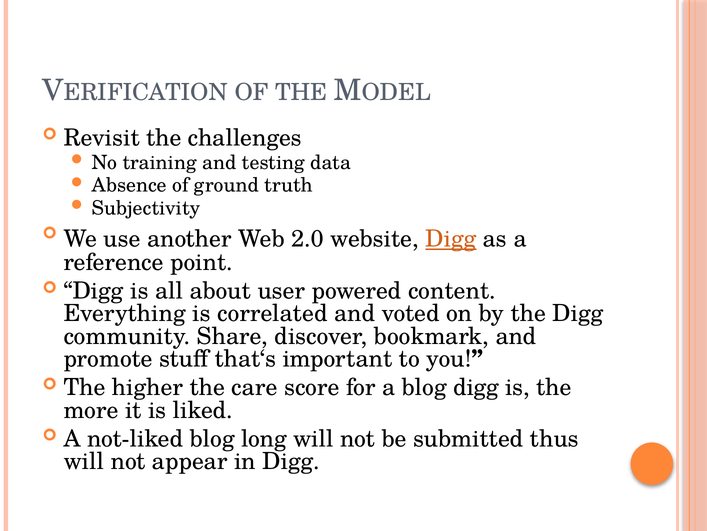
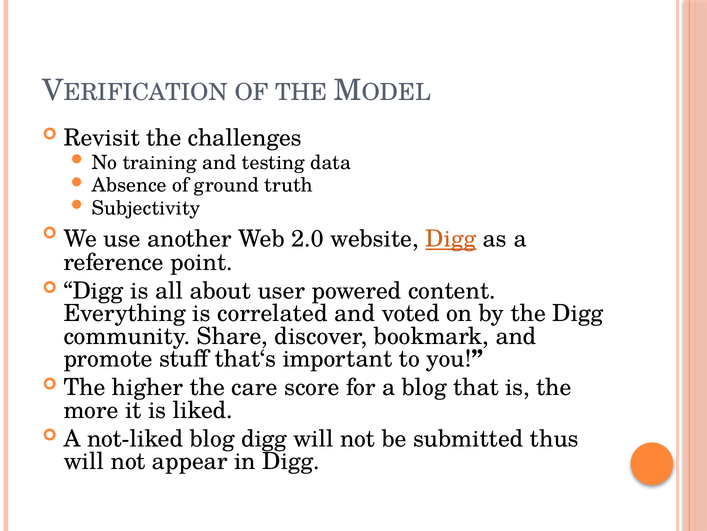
blog digg: digg -> that (476, 387)
blog long: long -> digg (264, 438)
